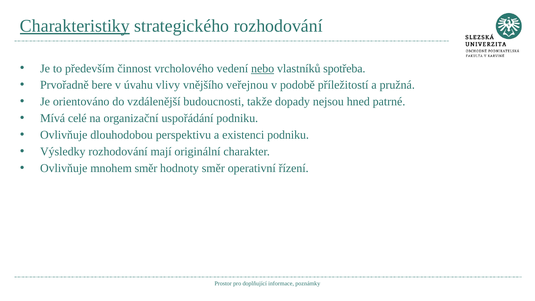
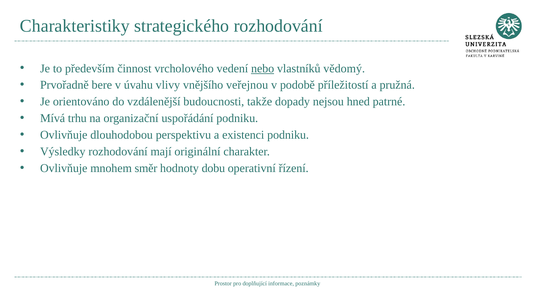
Charakteristiky underline: present -> none (75, 26)
spotřeba: spotřeba -> vědomý (344, 68)
celé: celé -> trhu (77, 118)
hodnoty směr: směr -> dobu (213, 168)
